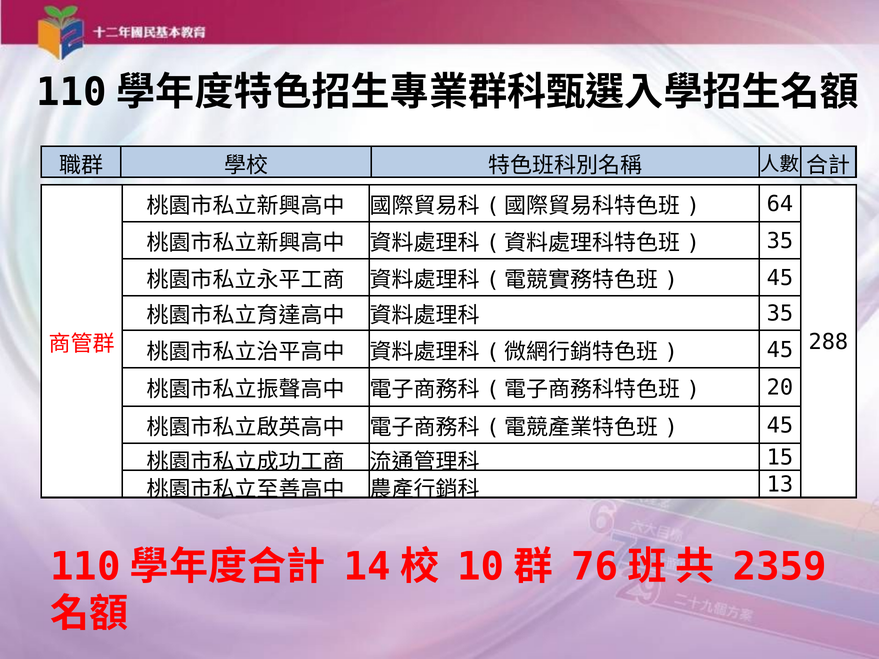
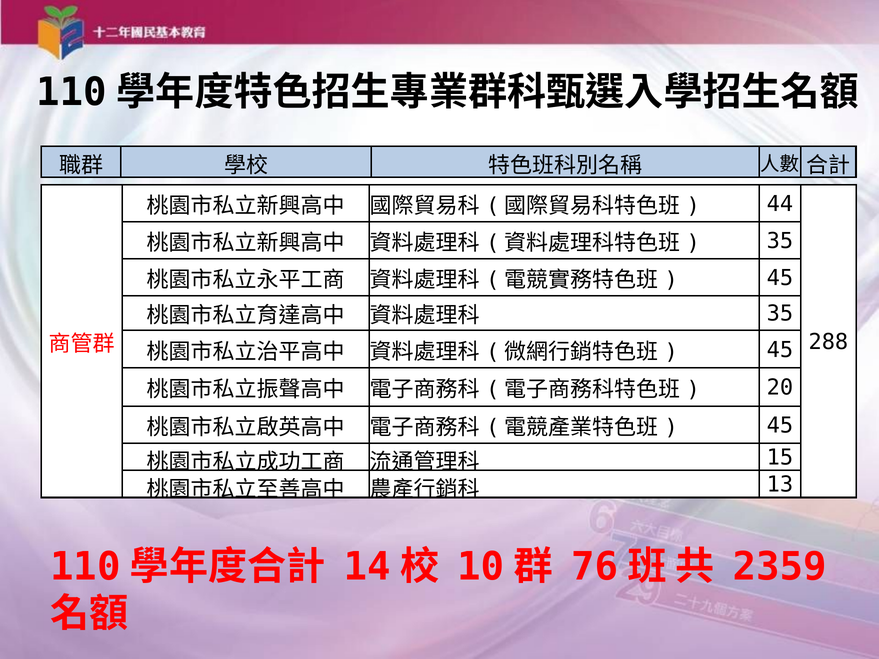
64: 64 -> 44 (780, 204)
